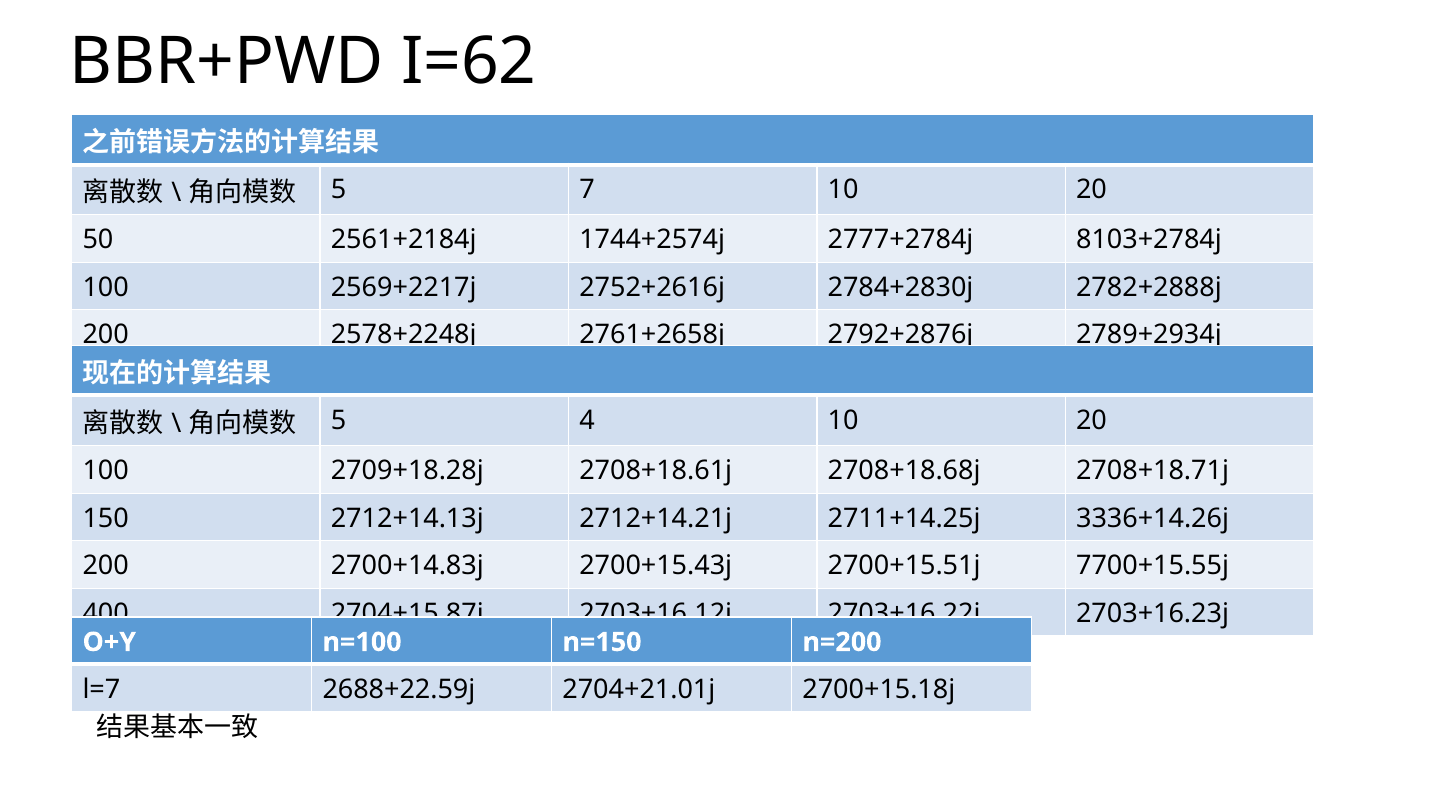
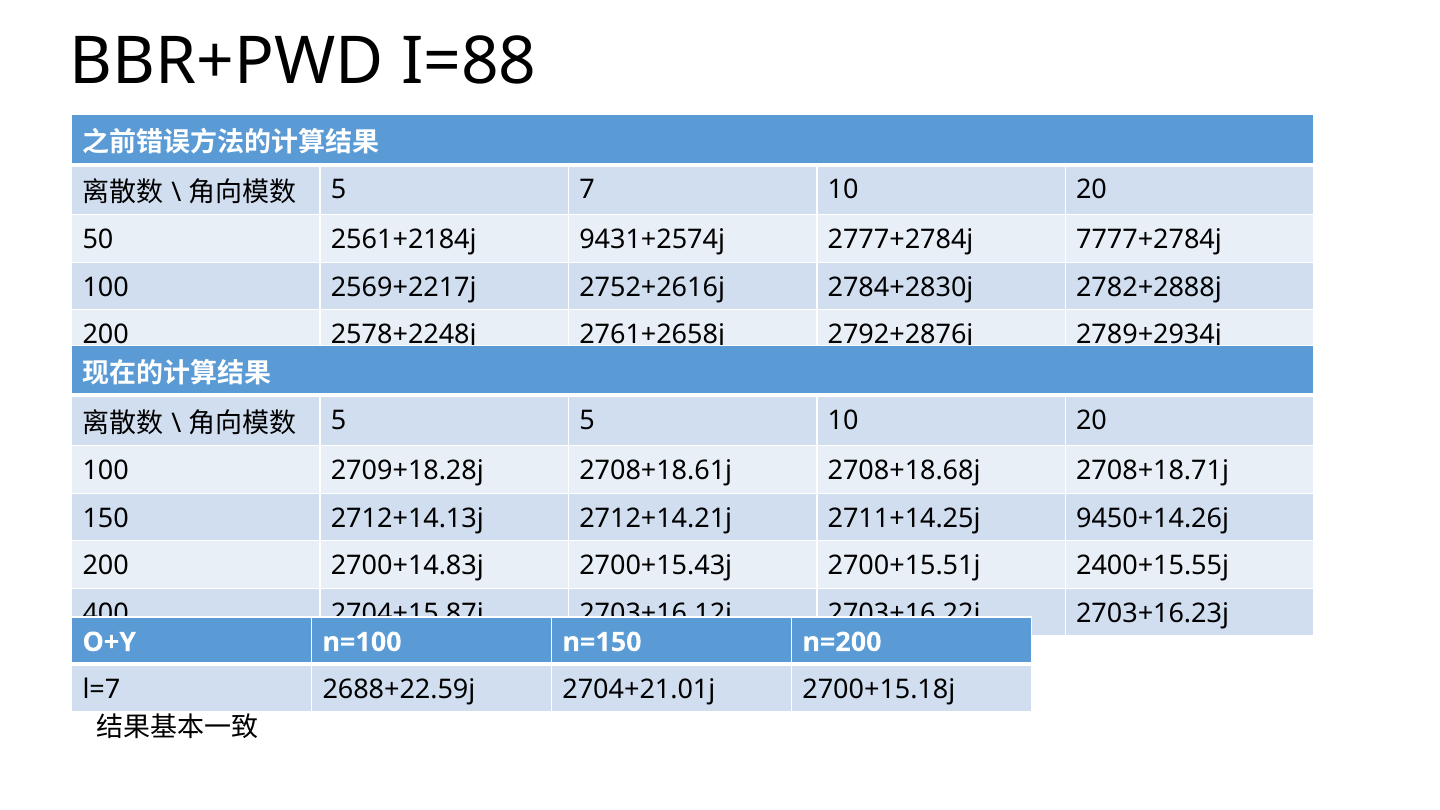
I=62: I=62 -> I=88 (469, 62)
1744+2574j: 1744+2574j -> 9431+2574j (652, 240)
8103+2784j: 8103+2784j -> 7777+2784j (1149, 240)
5 4: 4 -> 5 (587, 421)
3336+14.26j: 3336+14.26j -> 9450+14.26j (1153, 518)
7700+15.55j: 7700+15.55j -> 2400+15.55j (1153, 566)
